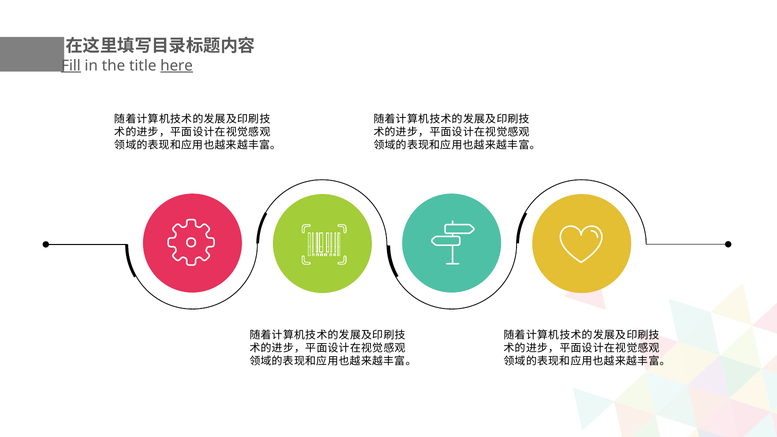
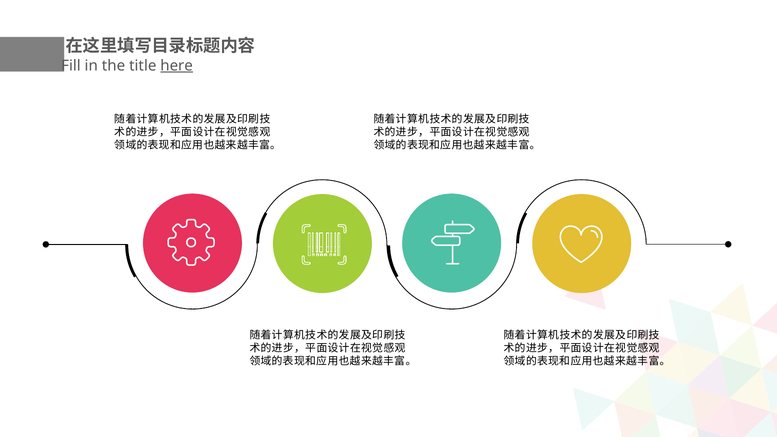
Fill underline: present -> none (71, 66)
